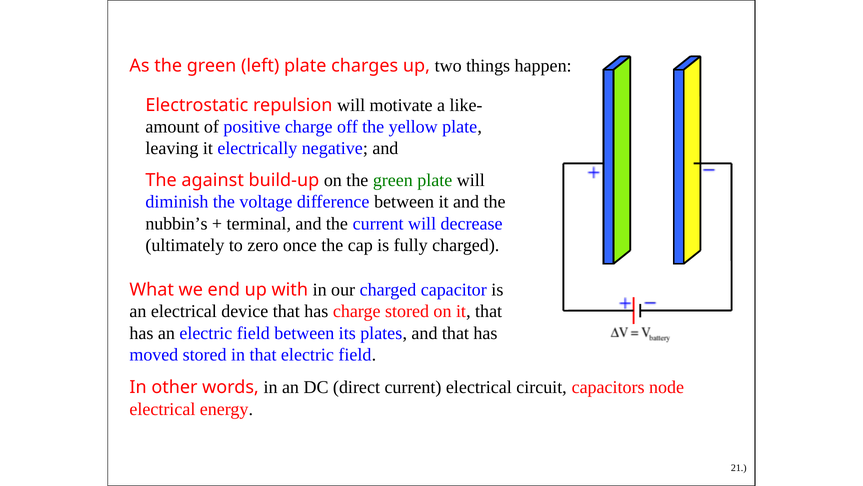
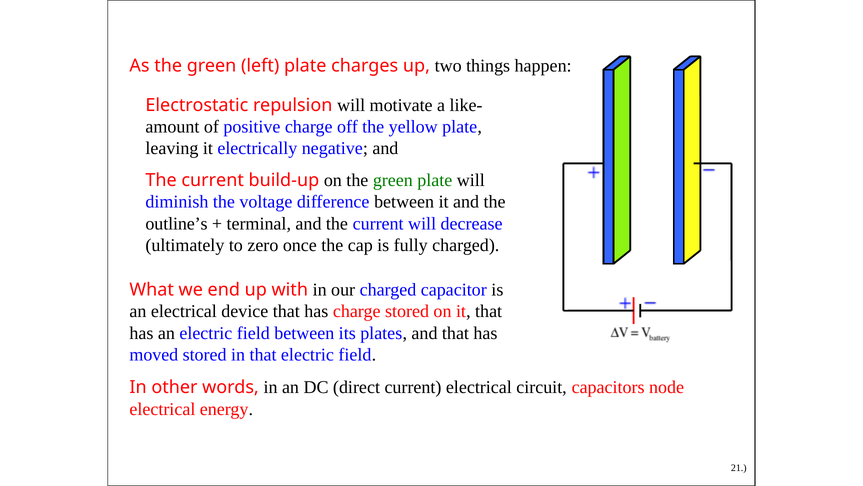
against: against -> current (213, 180)
nubbin’s: nubbin’s -> outline’s (177, 223)
